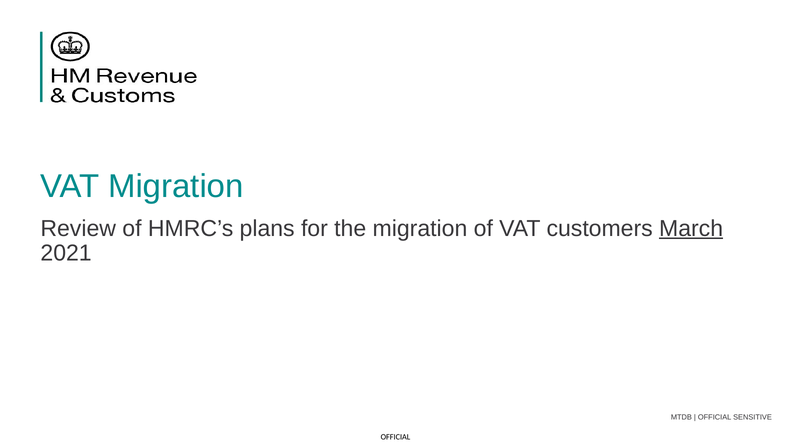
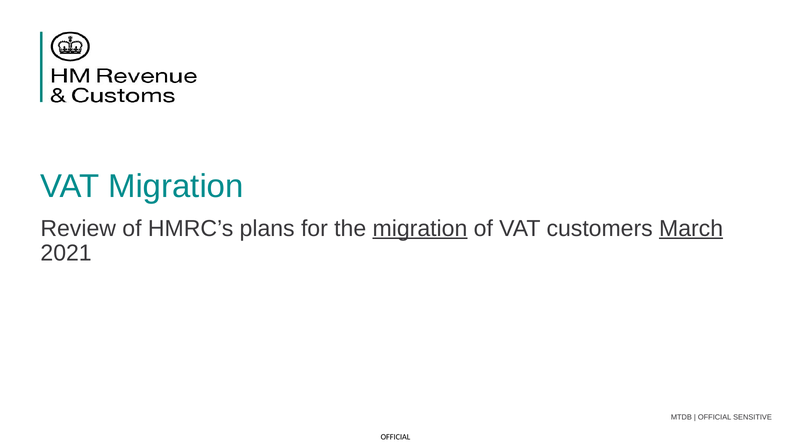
migration underline: none -> present (420, 228)
